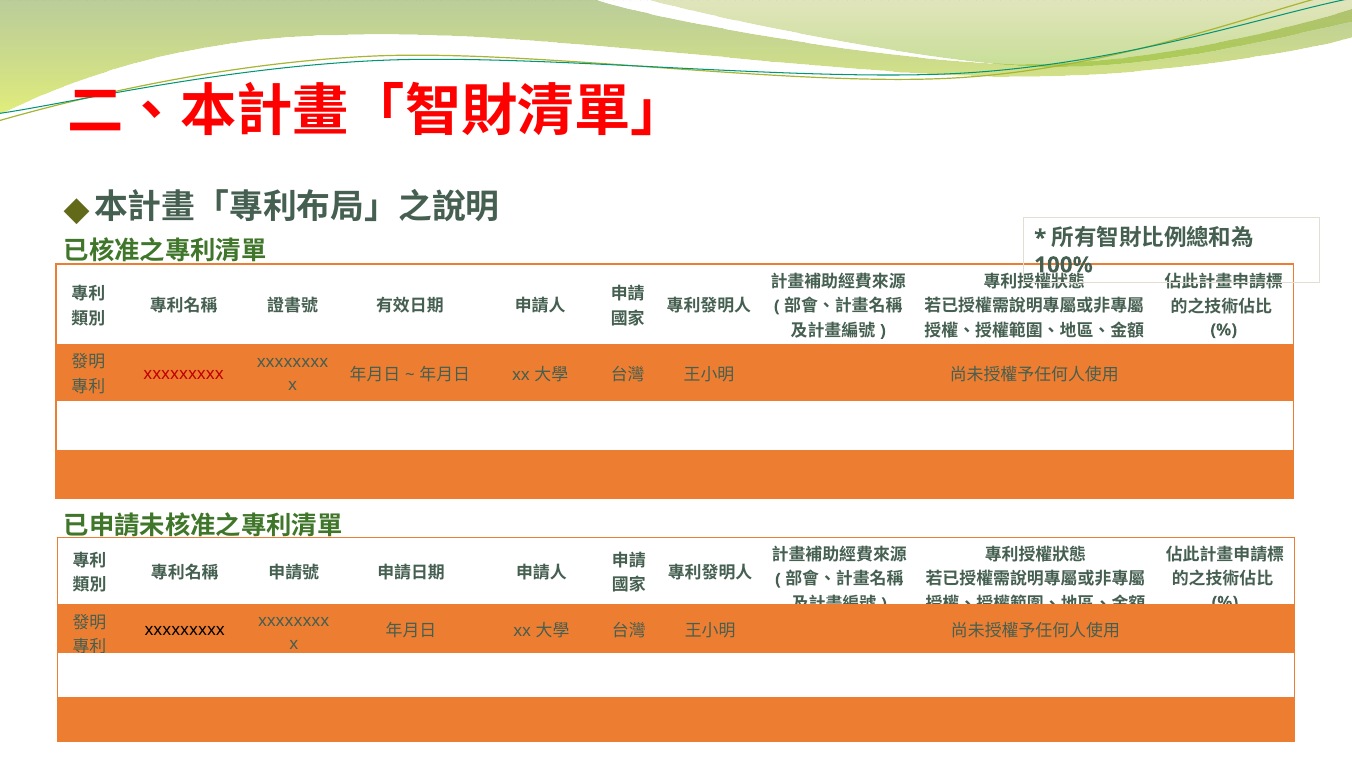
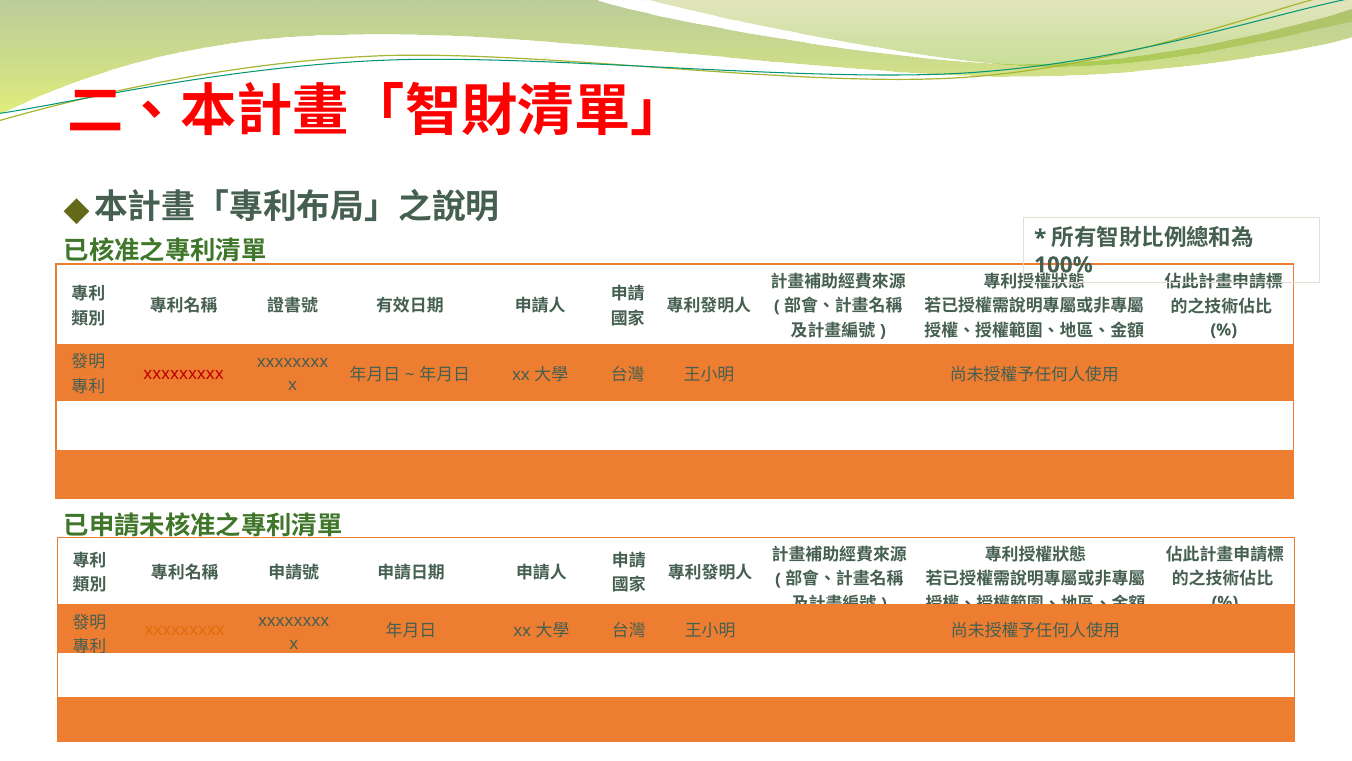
xxxxxxxxx colour: black -> orange (185, 630)
